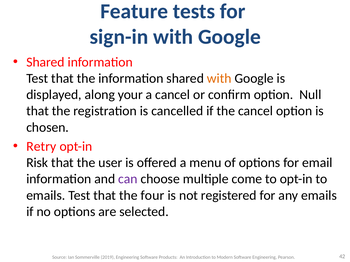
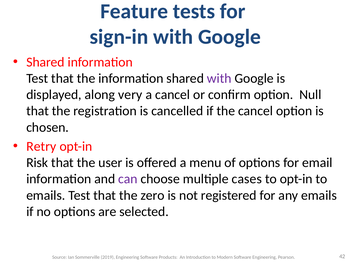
with colour: orange -> purple (219, 79)
your: your -> very (130, 95)
come: come -> cases (247, 179)
four: four -> zero (153, 196)
